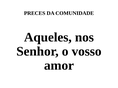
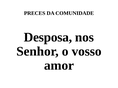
Aqueles: Aqueles -> Desposa (48, 37)
